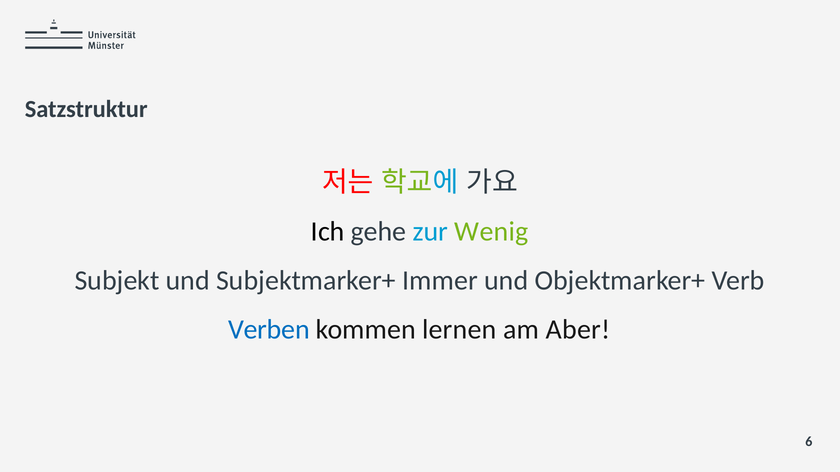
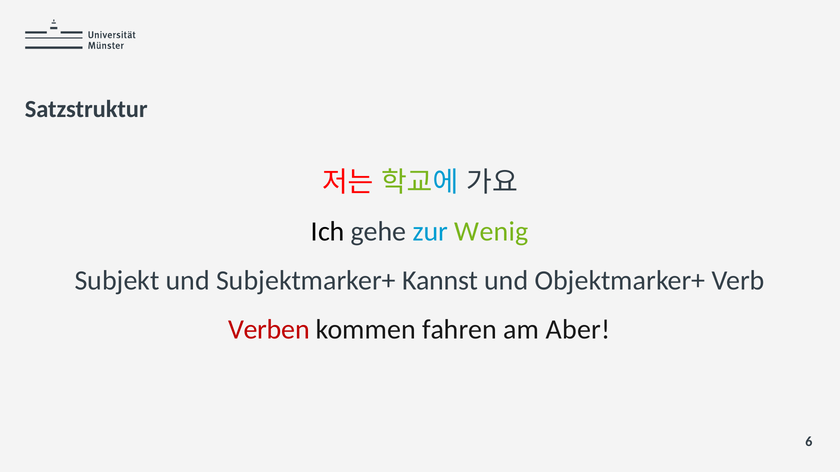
Immer: Immer -> Kannst (440, 281)
Verben colour: blue -> red (269, 329)
lernen: lernen -> fahren (459, 329)
